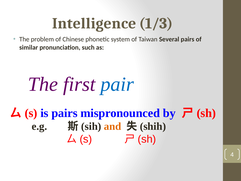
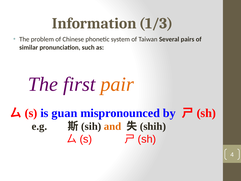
Intelligence: Intelligence -> Information (94, 23)
pair colour: blue -> orange (117, 84)
is pairs: pairs -> guan (64, 113)
